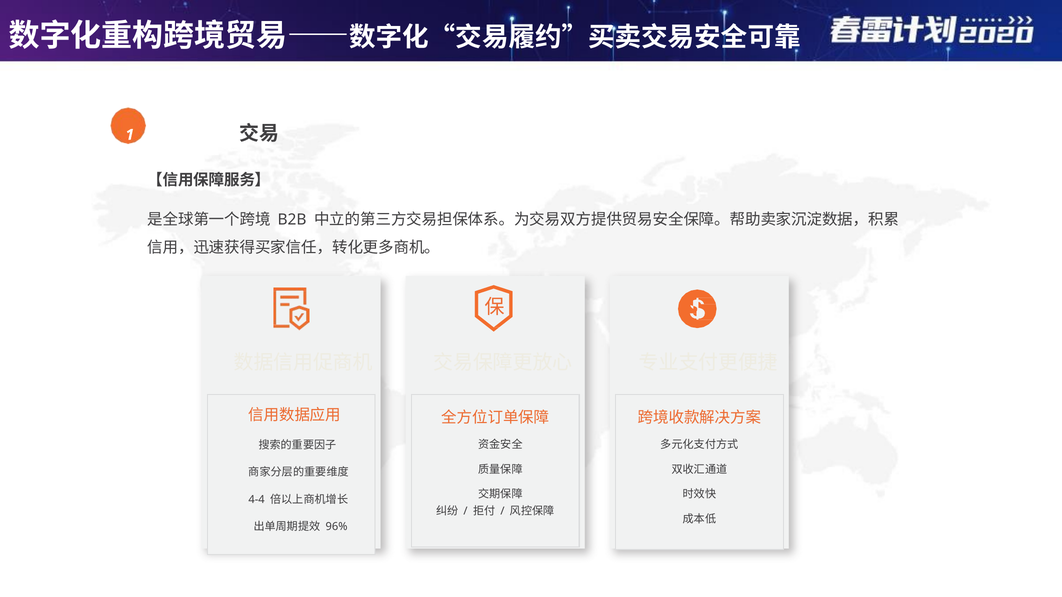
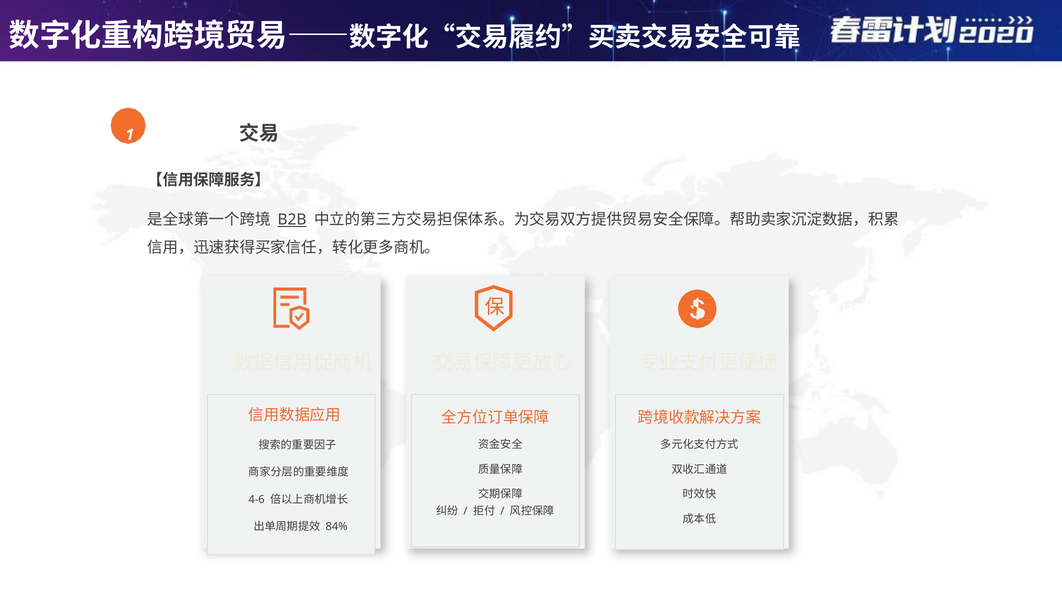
B2B underline: none -> present (292, 220)
4-4: 4-4 -> 4-6 (257, 500)
96%: 96% -> 84% (337, 527)
